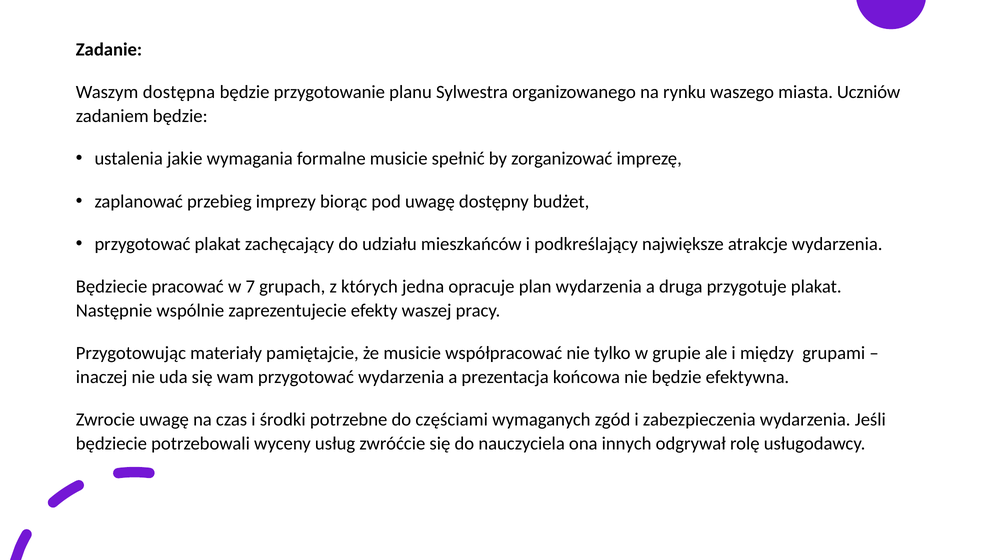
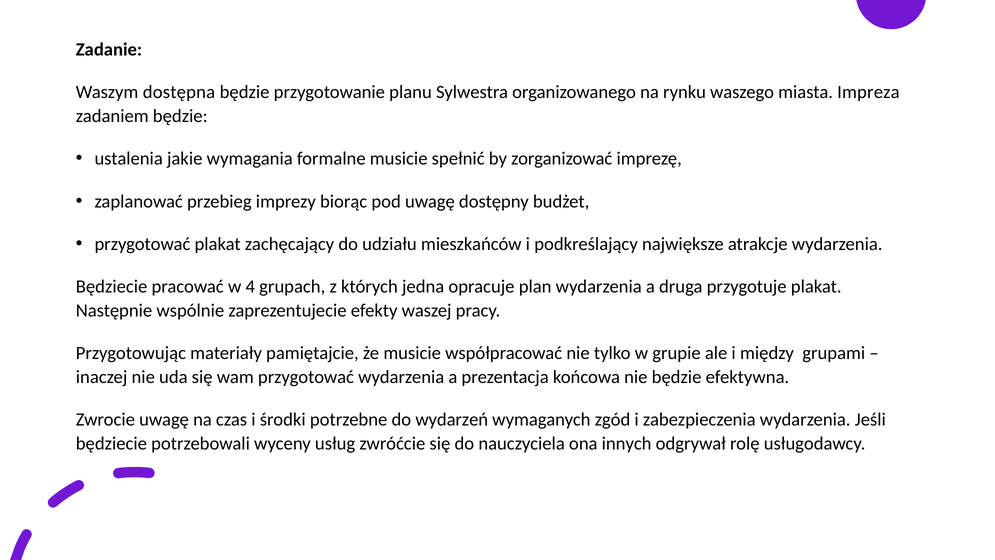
Uczniów: Uczniów -> Impreza (868, 92)
7: 7 -> 4 (250, 286)
częściami: częściami -> wydarzeń (452, 420)
